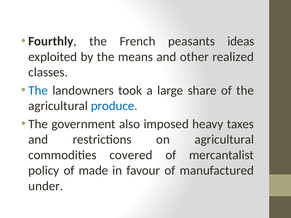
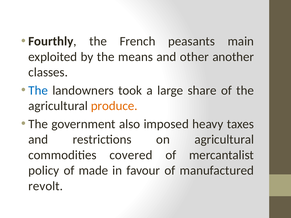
ideas: ideas -> main (241, 41)
realized: realized -> another (233, 57)
produce colour: blue -> orange (114, 106)
under: under -> revolt (46, 186)
